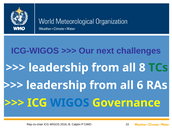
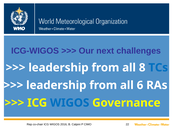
TCs colour: green -> blue (158, 68)
